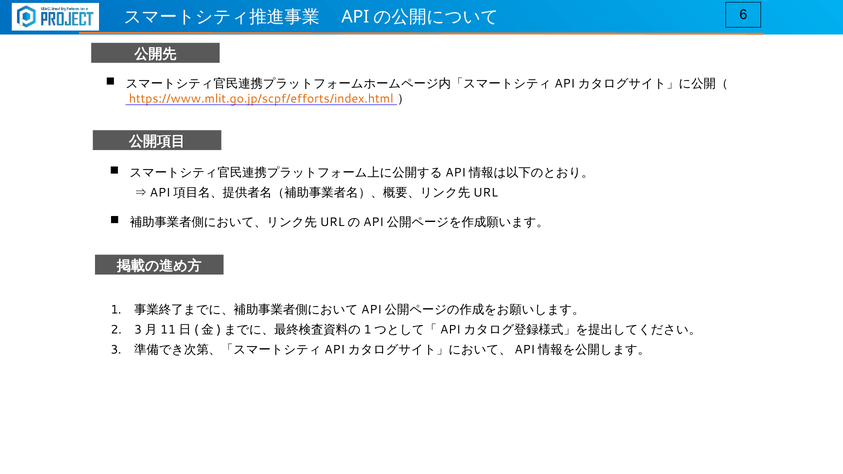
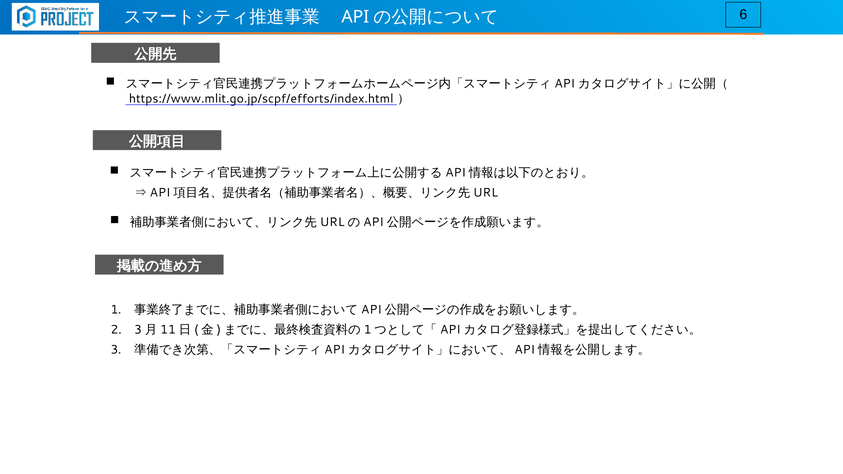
https://www.mlit.go.jp/scpf/efforts/index.html colour: orange -> black (261, 99)
